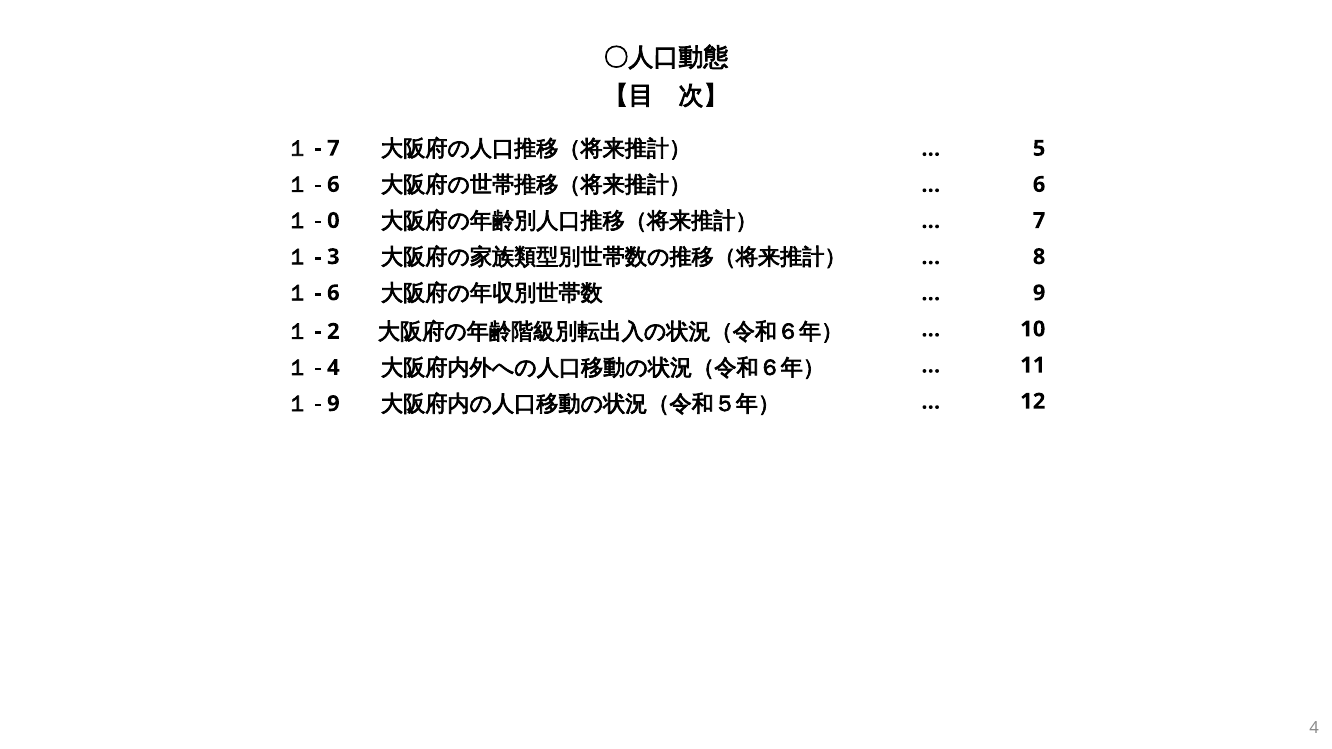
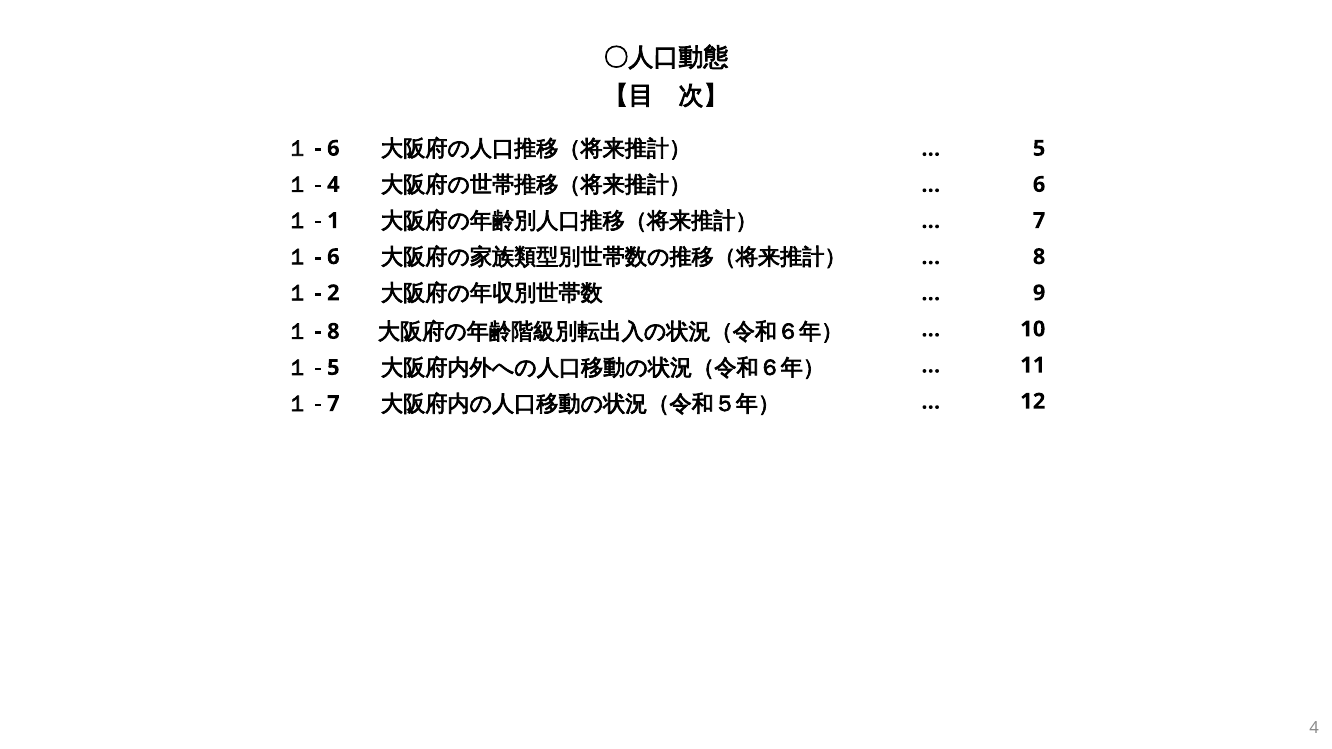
7: 7 -> 6 (333, 148)
6: 6 -> 4 (333, 185)
0: 0 -> 1 (333, 221)
3: 3 -> 6 (333, 257)
6: 6 -> 2 (333, 293)
2: 2 -> 8 (333, 332)
4: 4 -> 5 (333, 368)
9: 9 -> 7 (333, 404)
